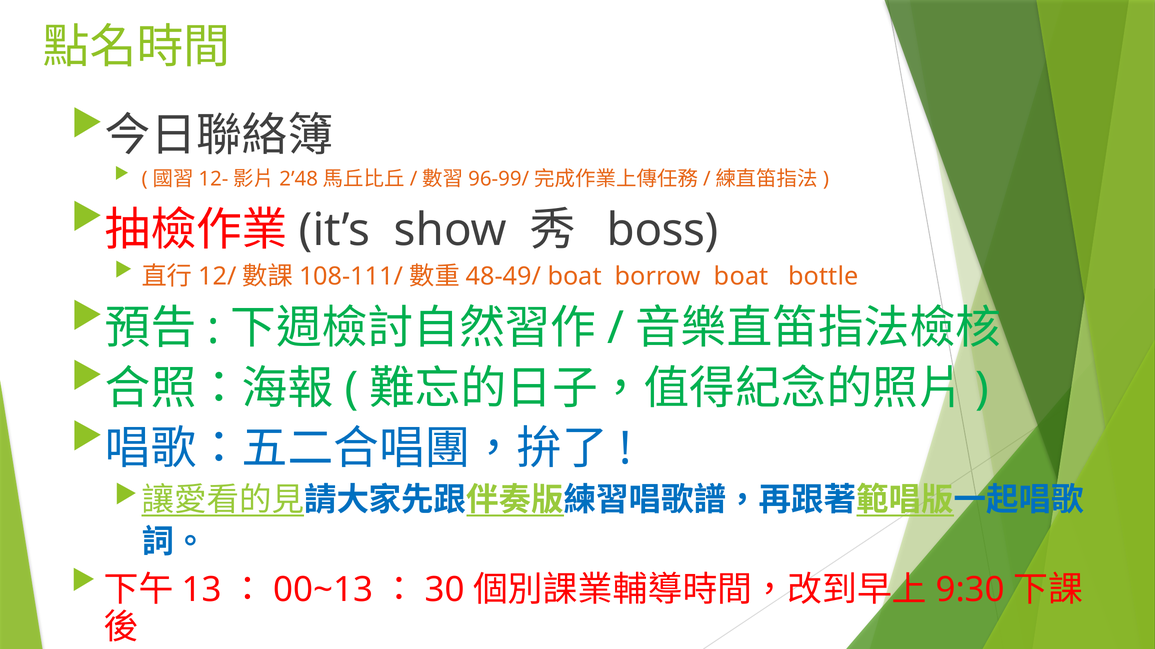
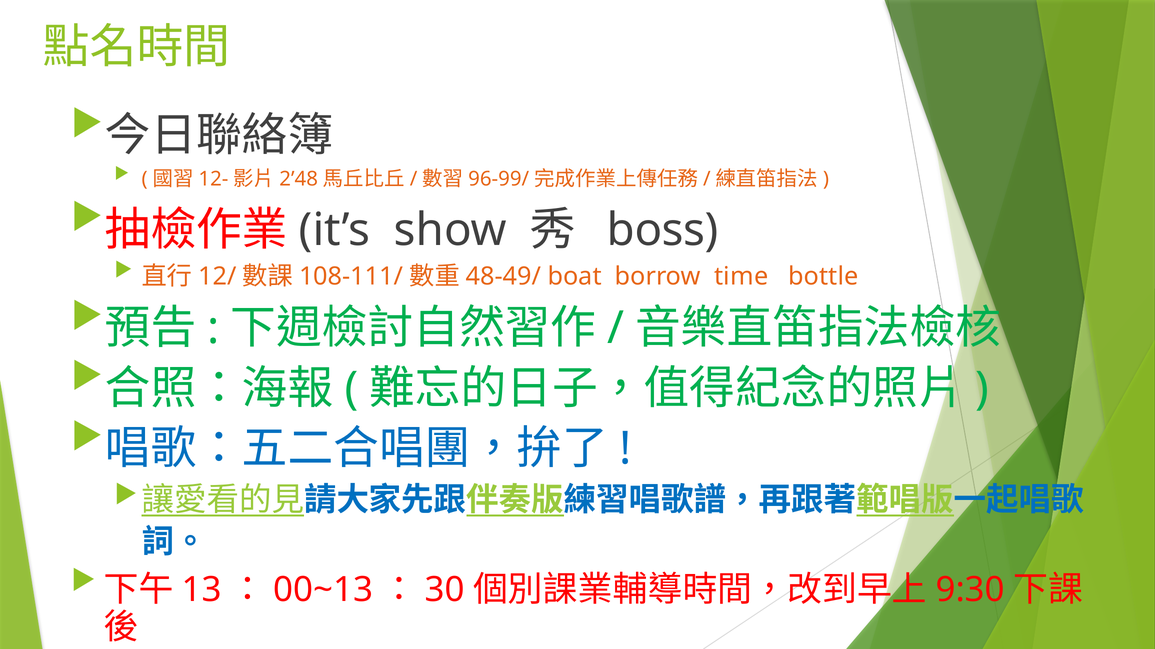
borrow boat: boat -> time (741, 277)
